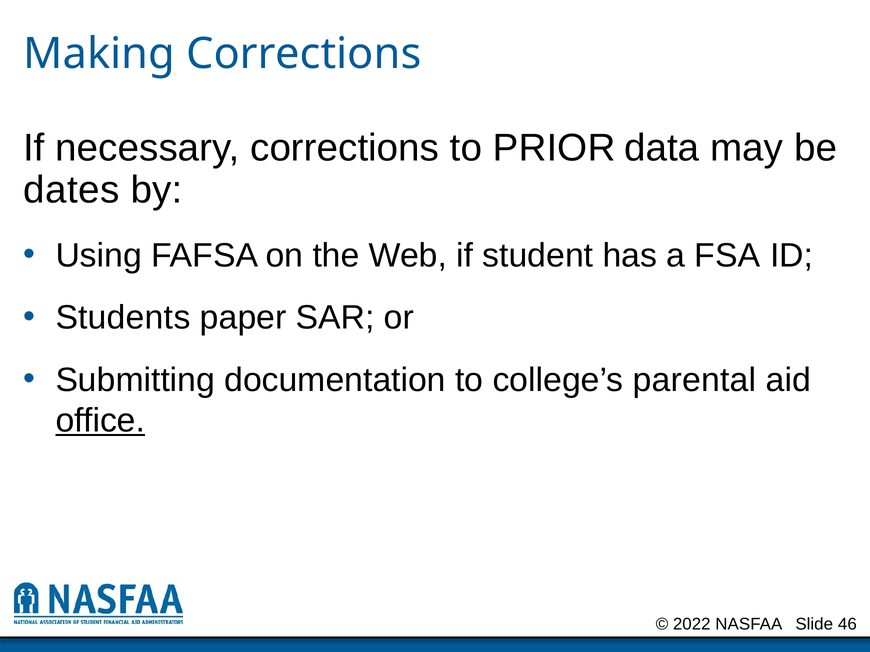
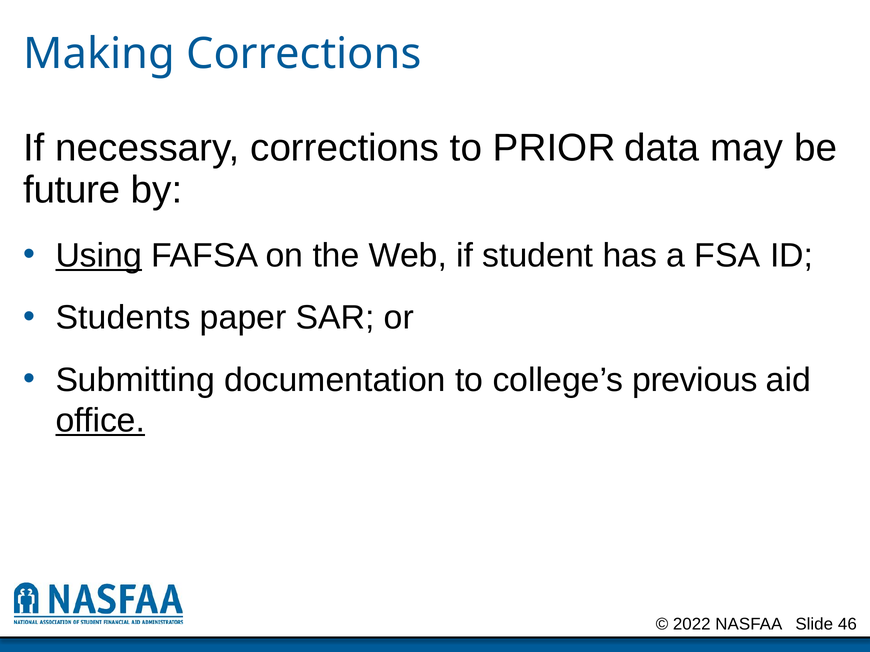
dates: dates -> future (72, 190)
Using underline: none -> present (99, 256)
parental: parental -> previous (695, 380)
